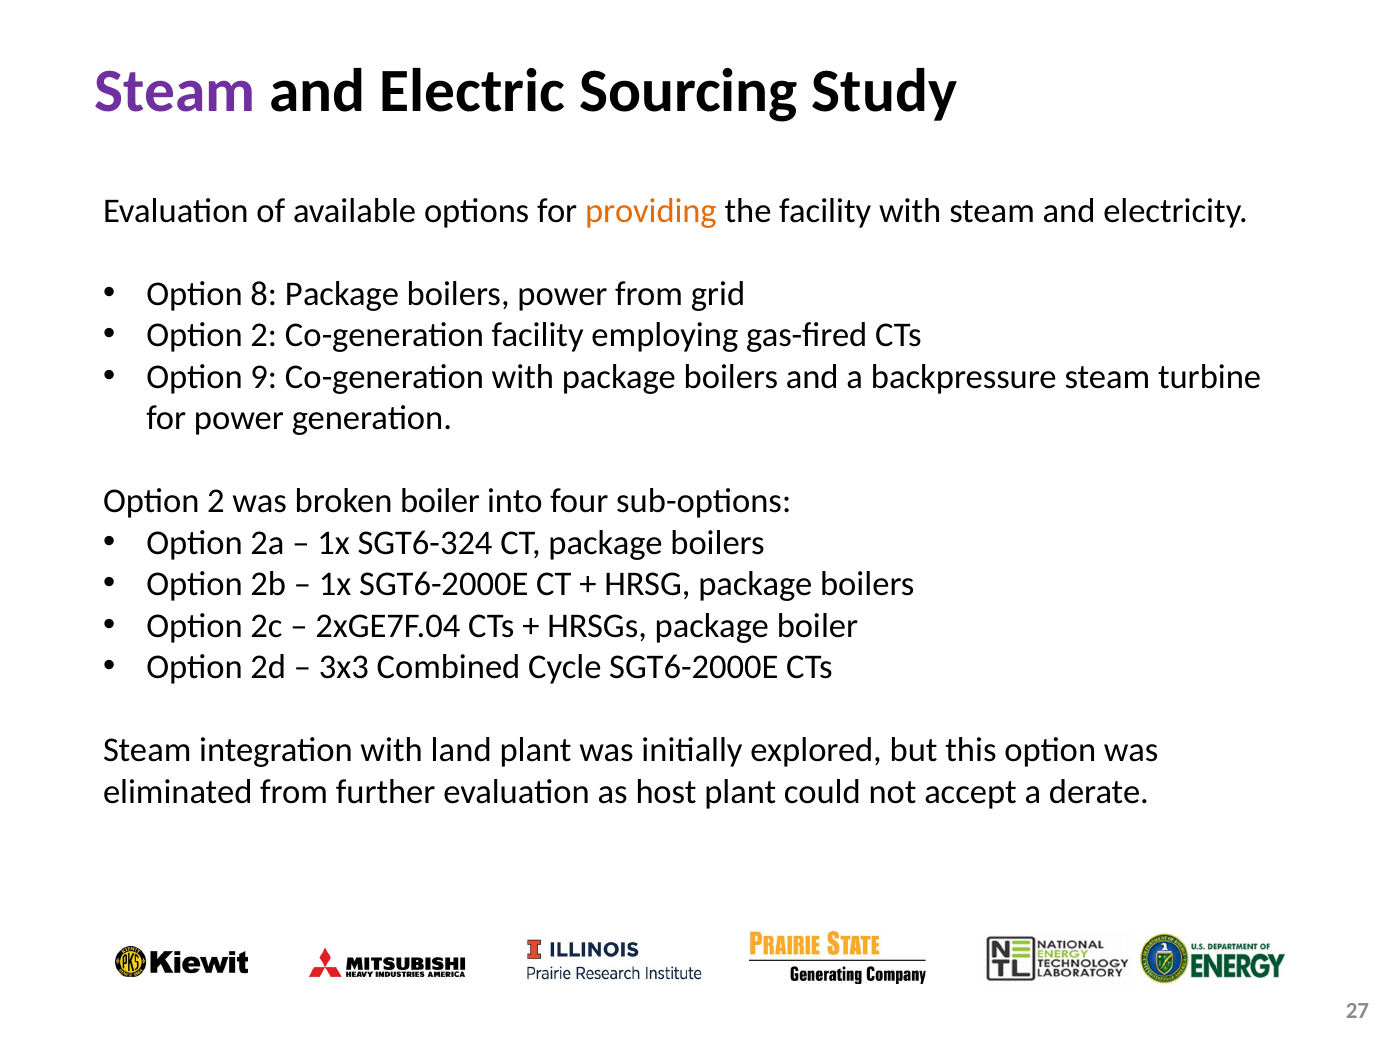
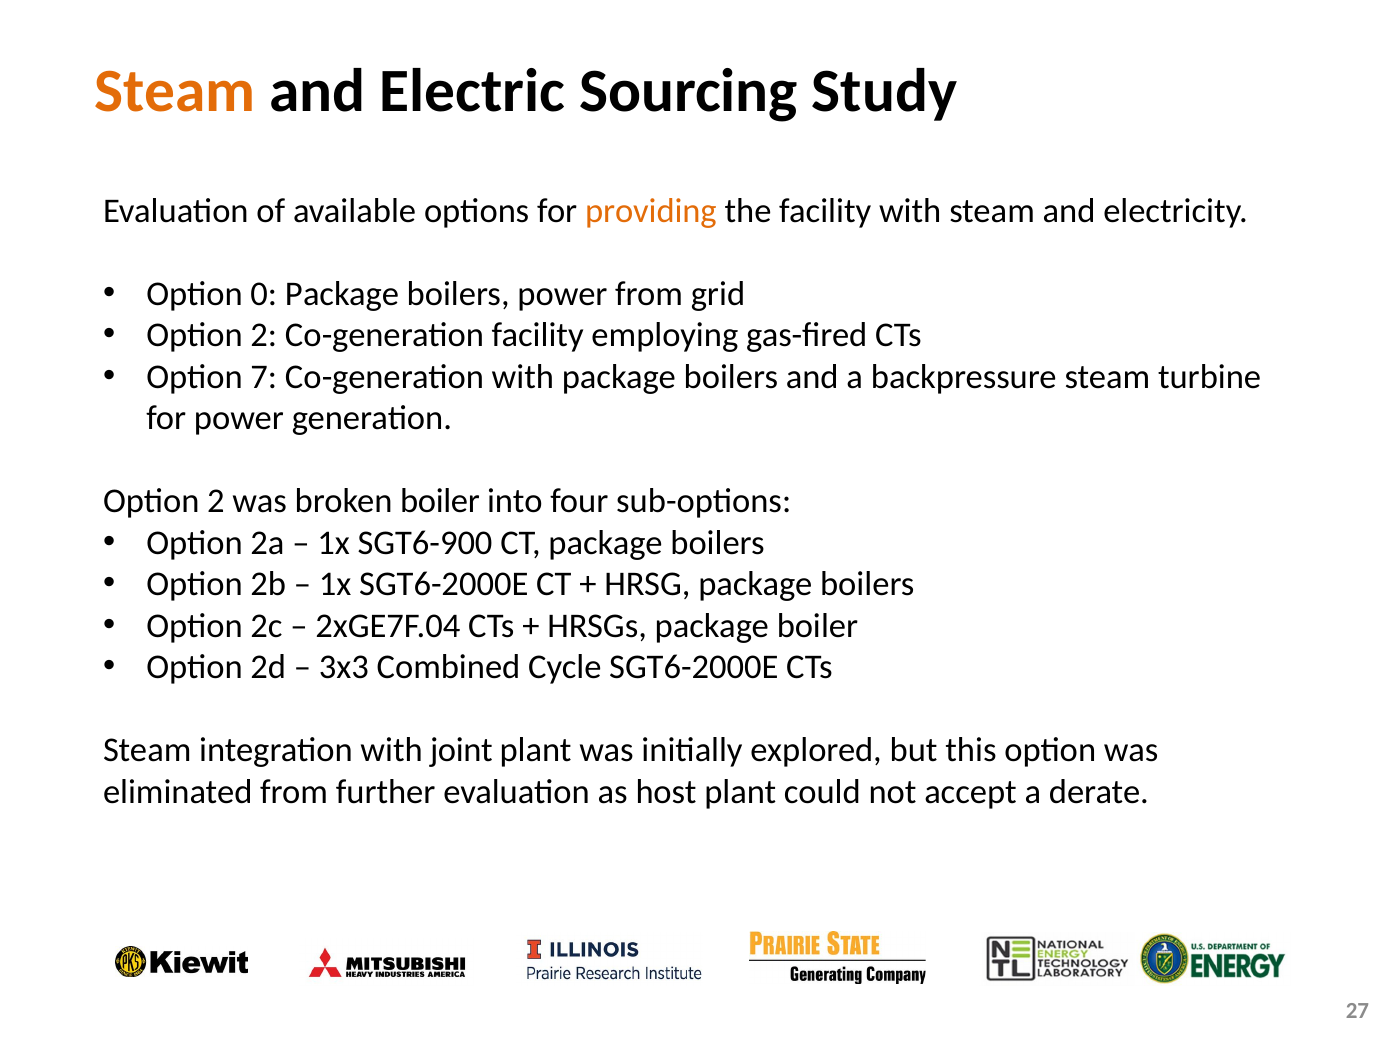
Steam colour: purple -> orange (175, 92)
8: 8 -> 0 (264, 294)
9: 9 -> 7 (264, 377)
SGT6-324: SGT6-324 -> SGT6-900 (425, 543)
land: land -> joint (461, 750)
